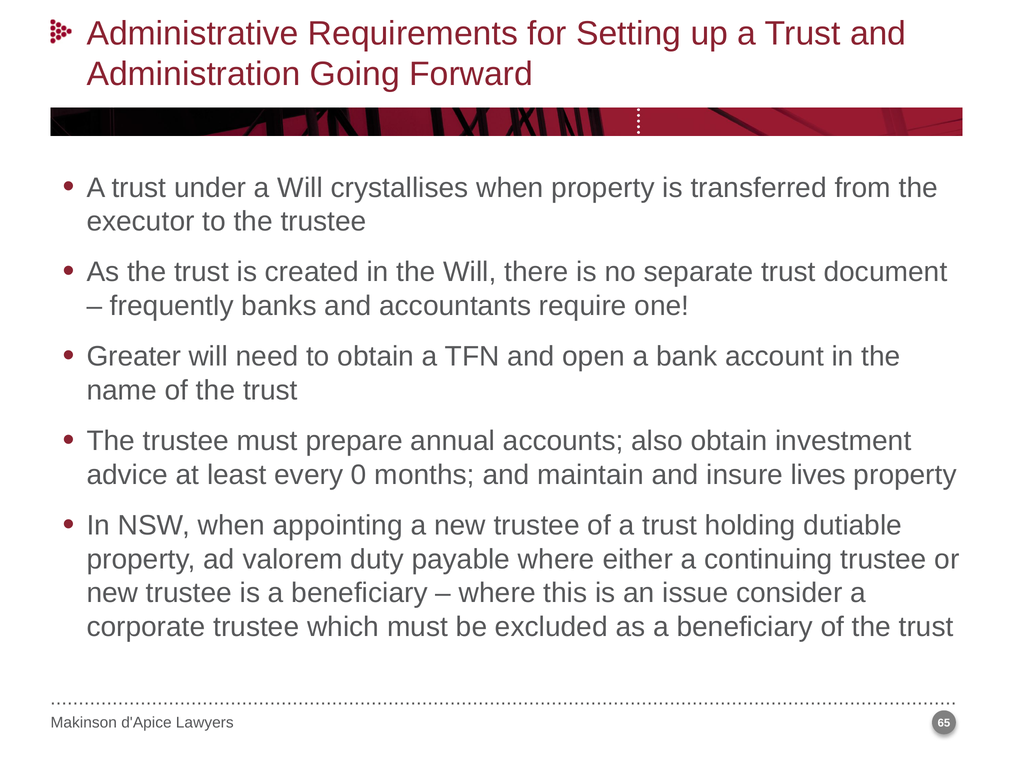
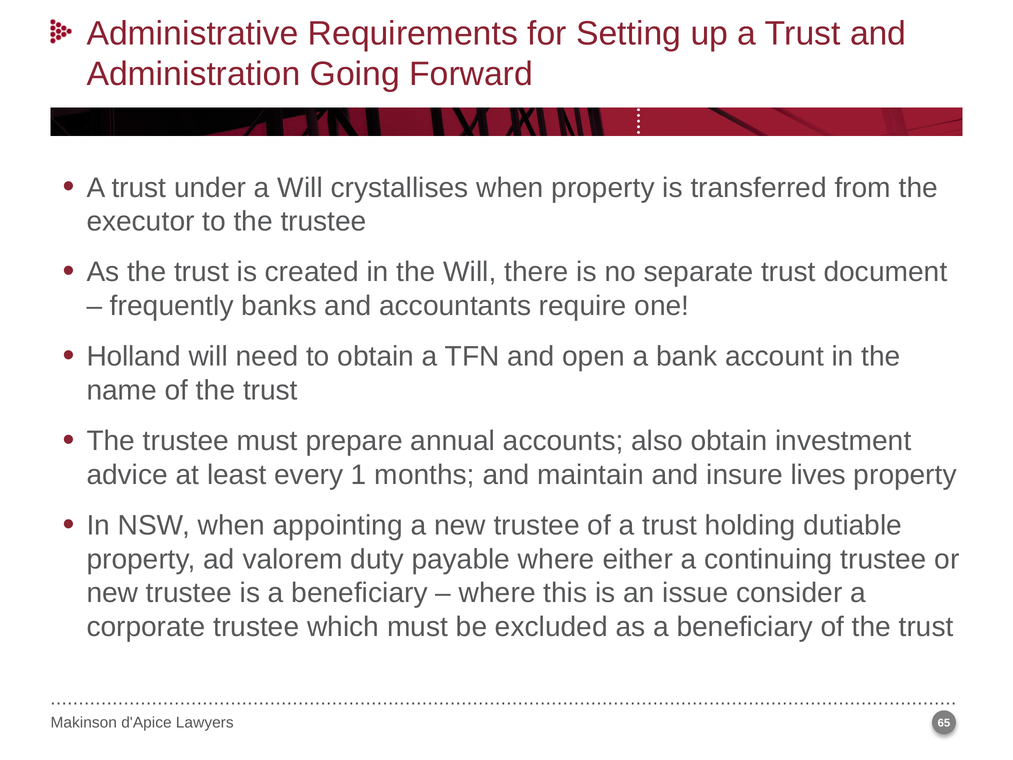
Greater: Greater -> Holland (134, 357)
0: 0 -> 1 (359, 475)
